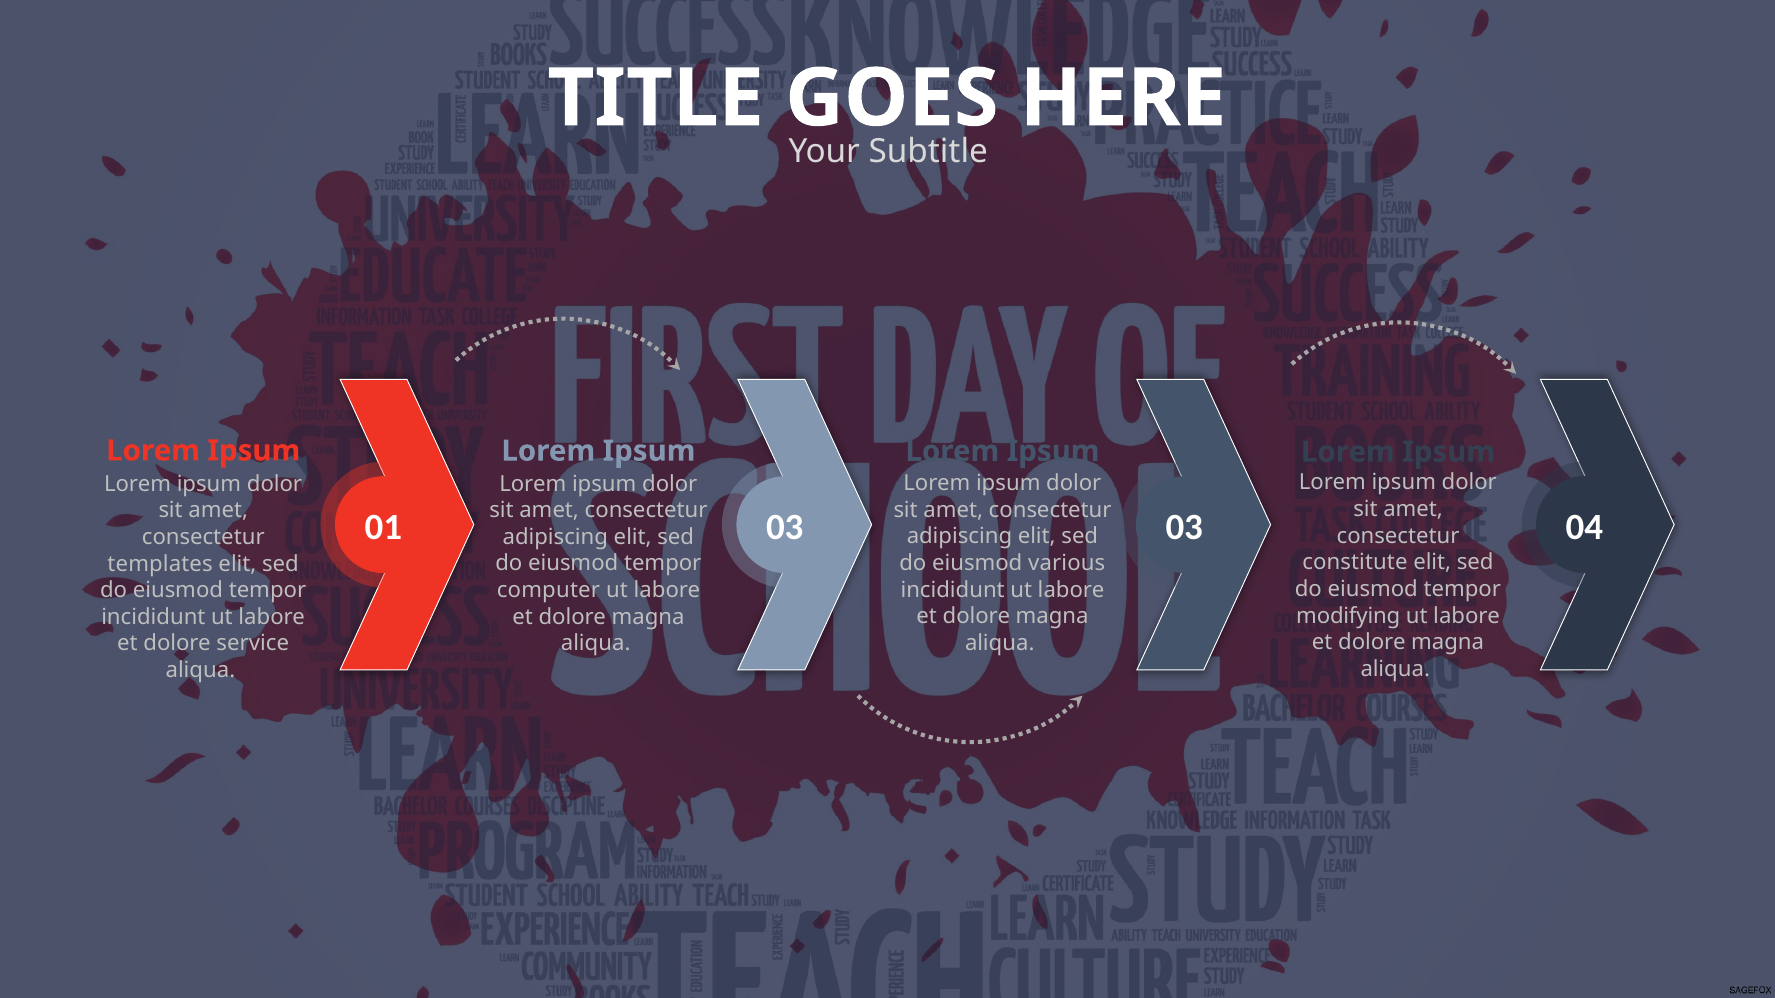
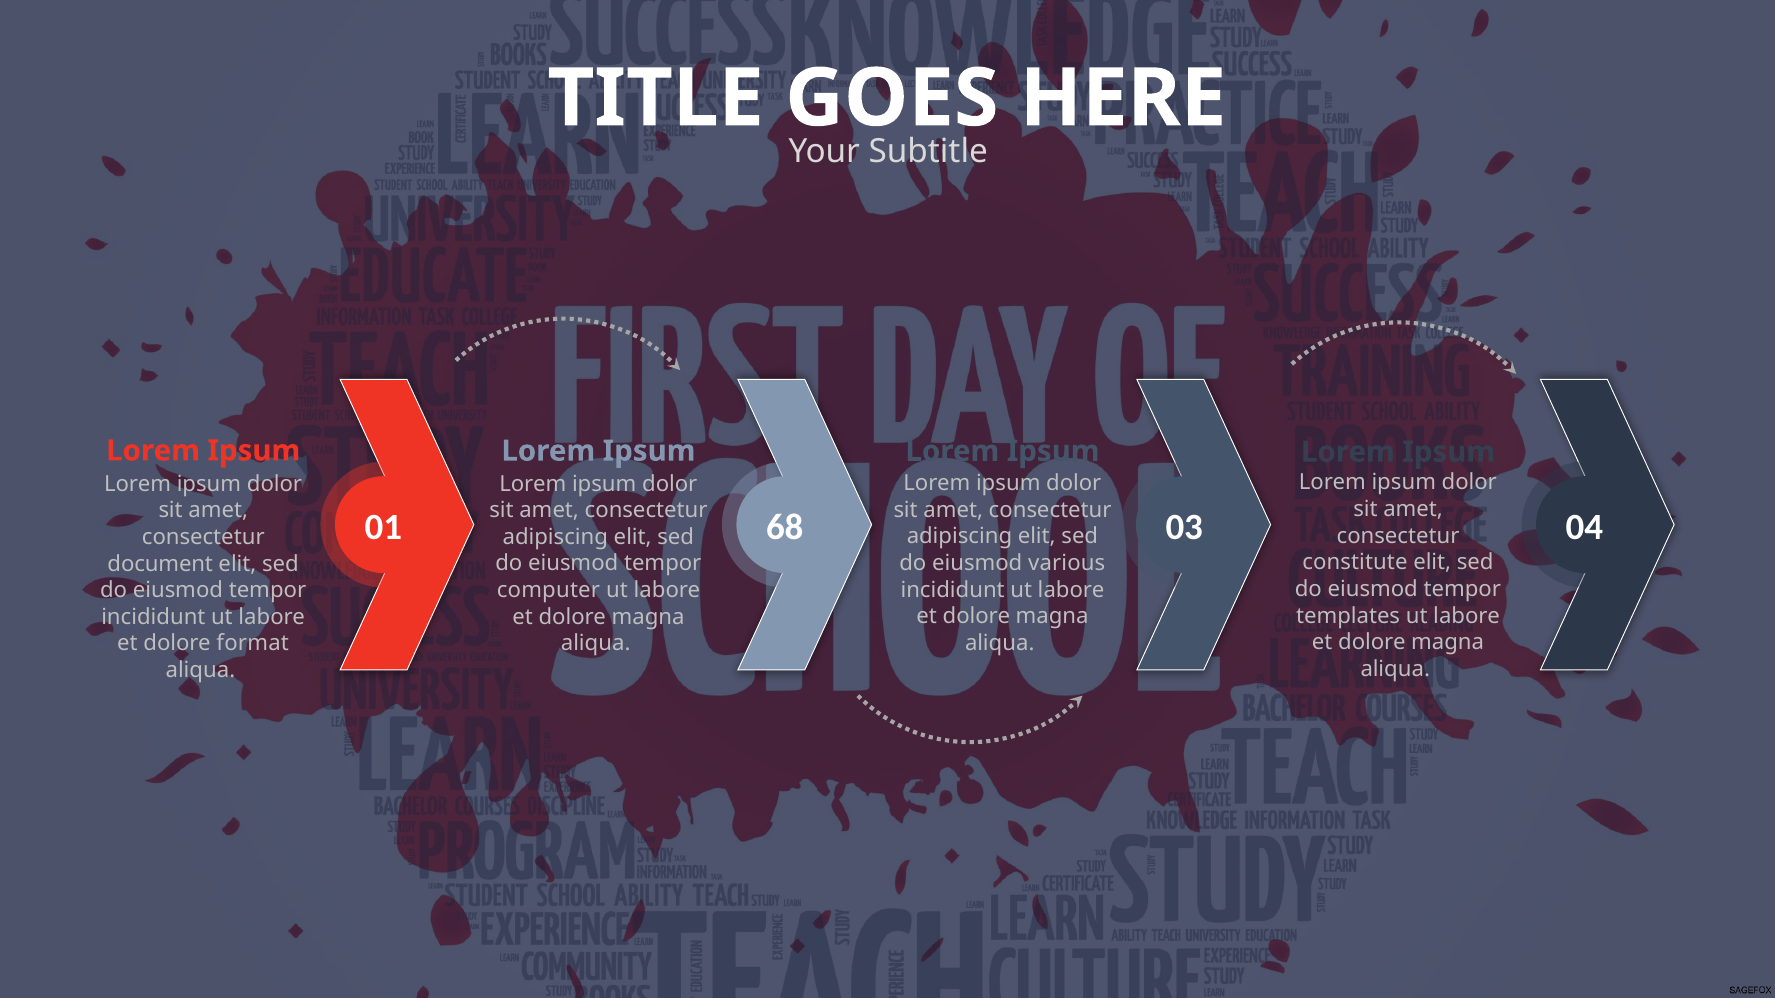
01 03: 03 -> 68 (785, 527)
templates: templates -> document (160, 564)
modifying: modifying -> templates (1348, 616)
service: service -> format (253, 644)
